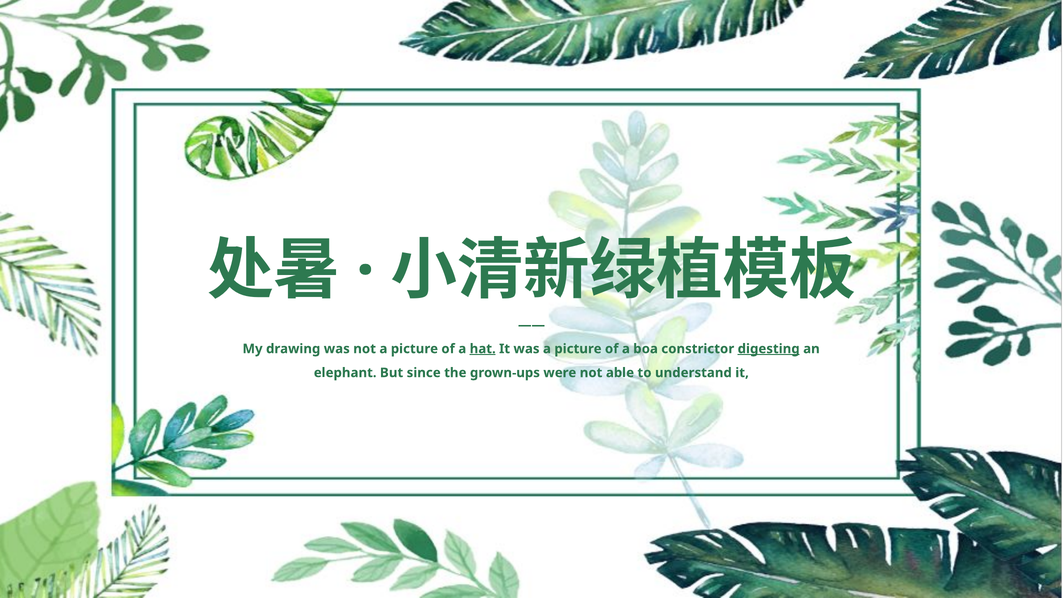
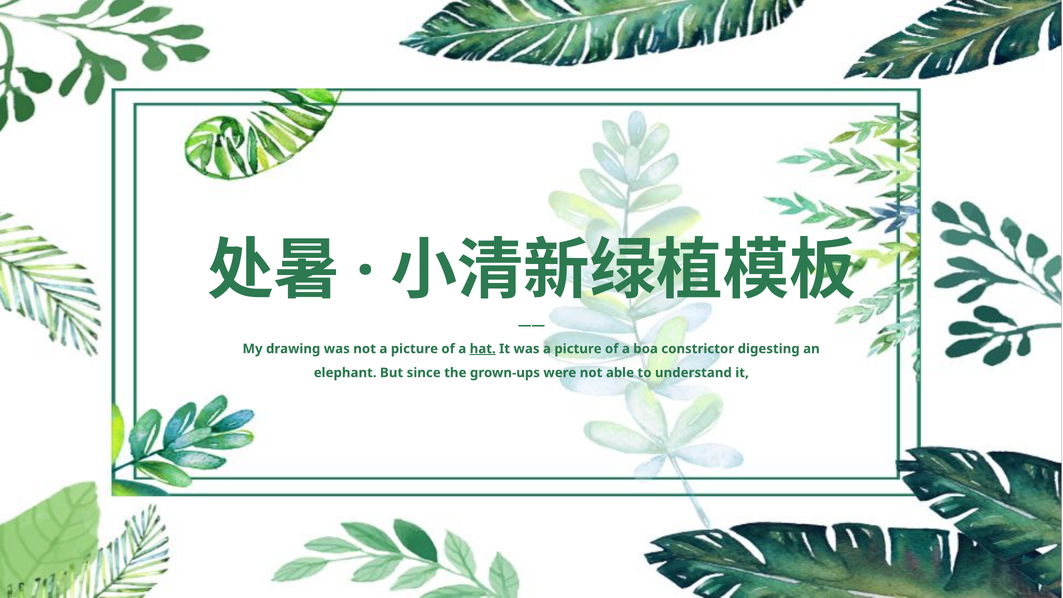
digesting underline: present -> none (769, 349)
